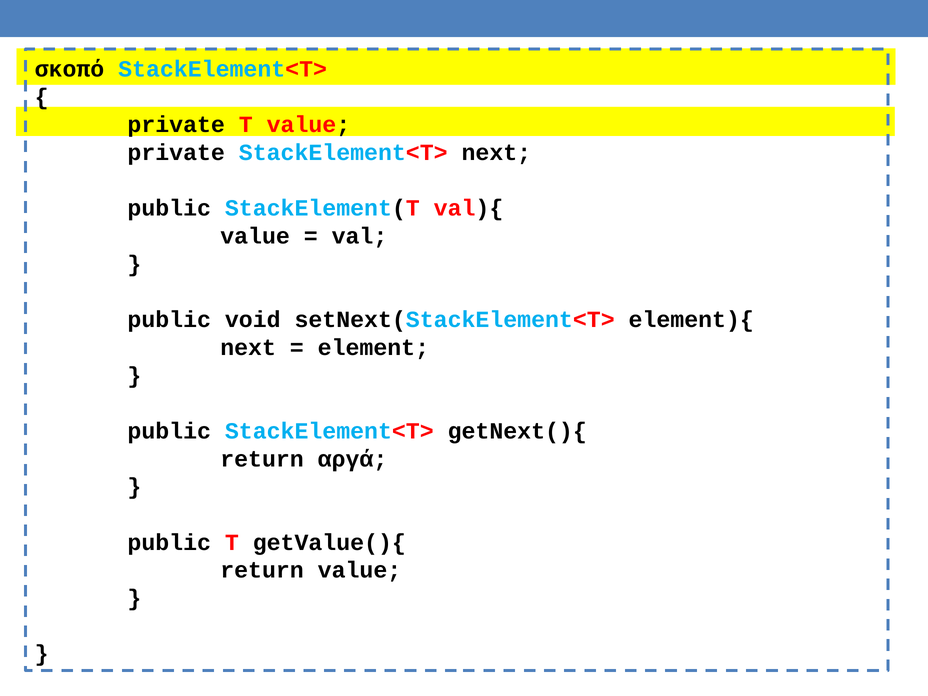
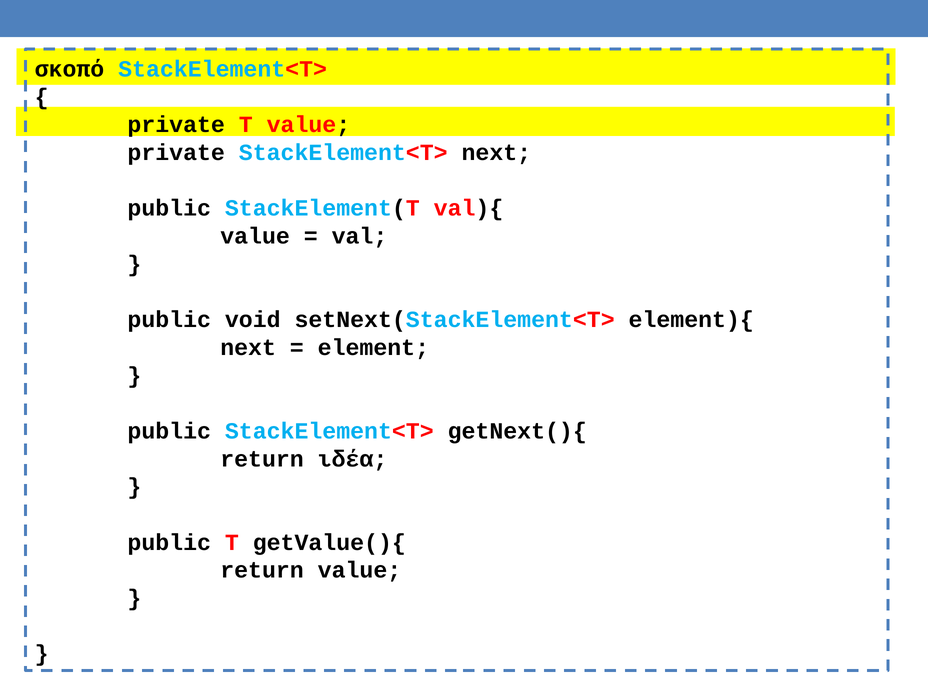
αργά: αργά -> ιδέα (353, 459)
